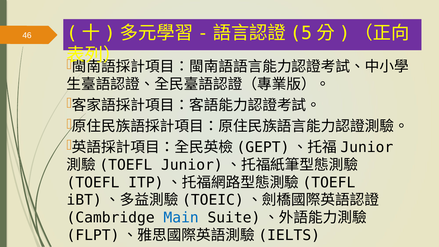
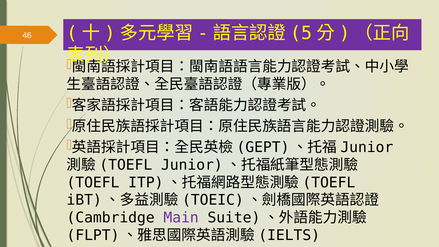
Main colour: blue -> purple (181, 218)
